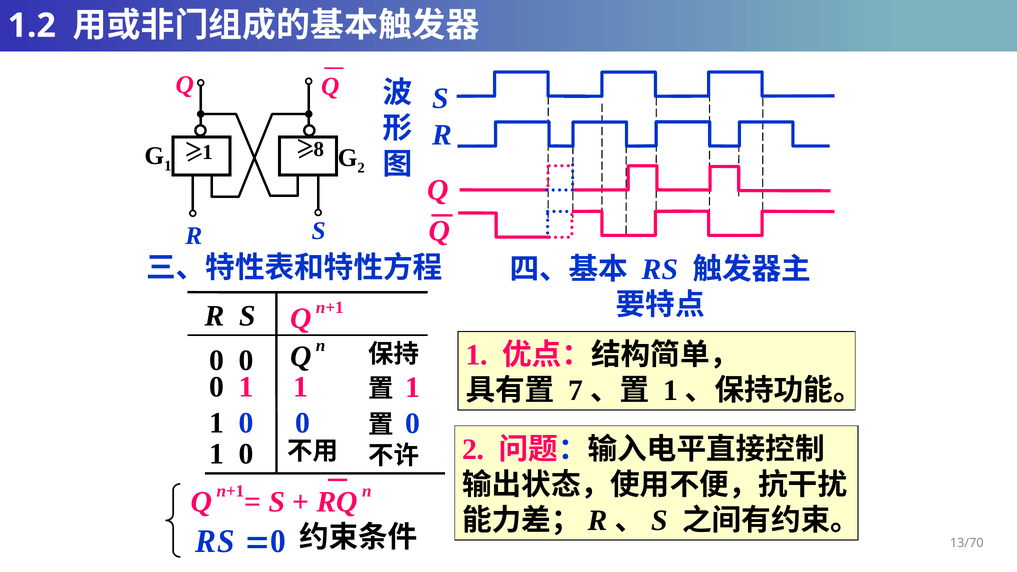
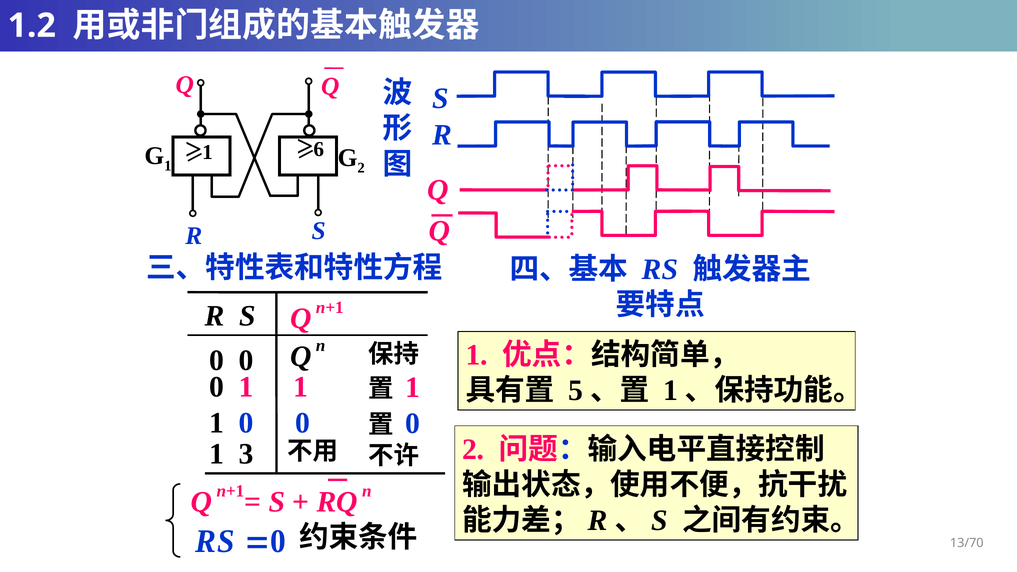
8: 8 -> 6 (319, 149)
7: 7 -> 5 (576, 391)
0: 0 -> 3 (246, 454)
